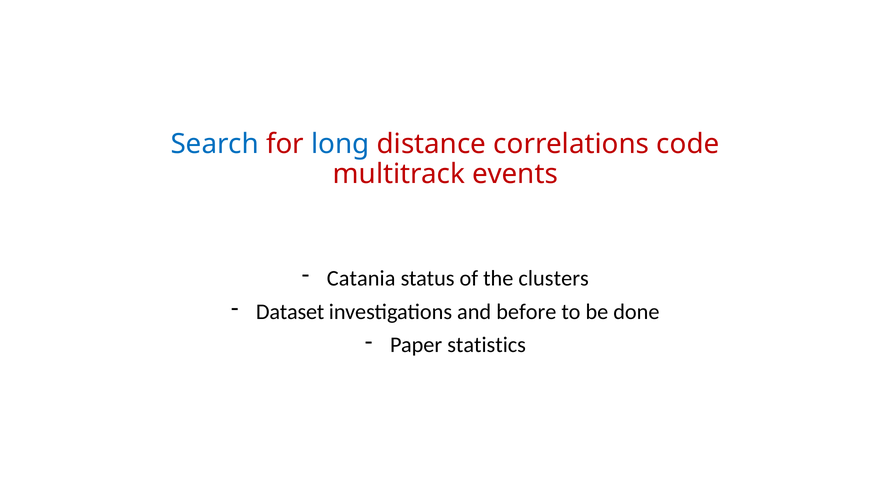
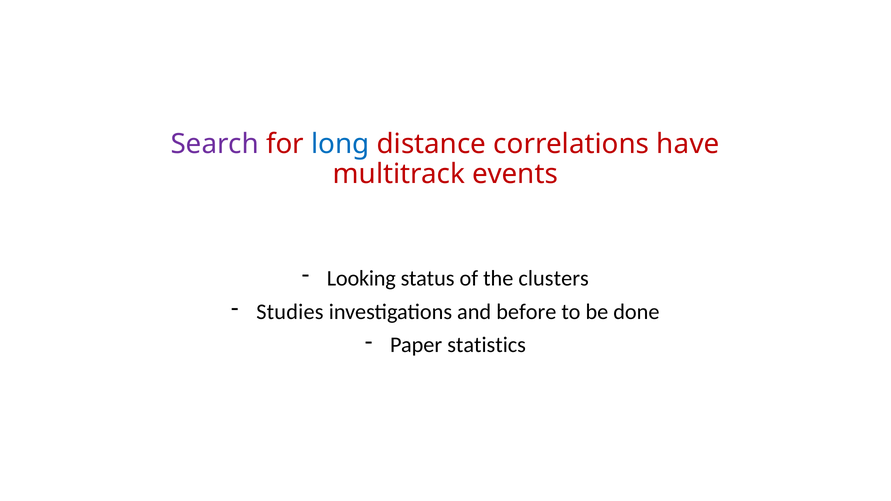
Search colour: blue -> purple (215, 144)
code: code -> have (688, 144)
Catania: Catania -> Looking (361, 278)
Dataset: Dataset -> Studies (290, 312)
